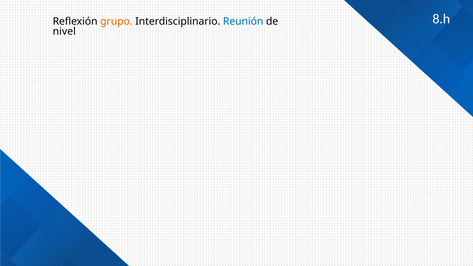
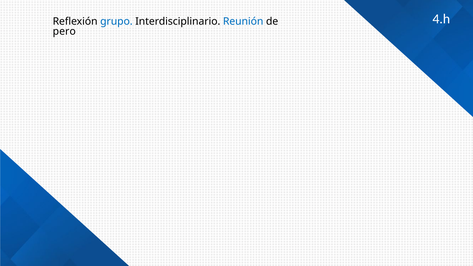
8.h: 8.h -> 4.h (441, 19)
grupo colour: orange -> blue (116, 21)
nivel: nivel -> pero (64, 32)
